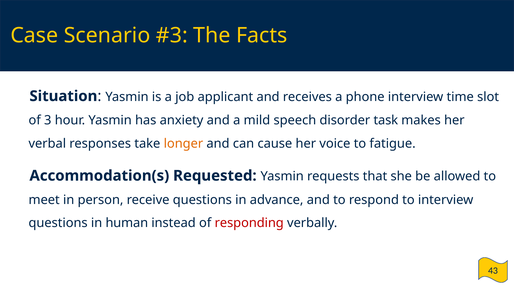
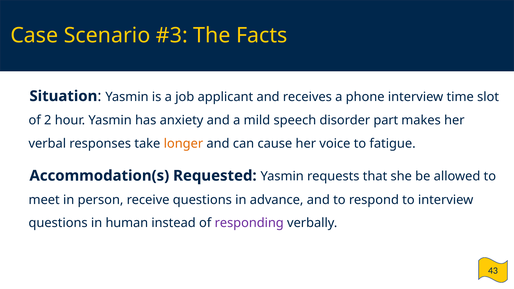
3: 3 -> 2 (48, 120)
task: task -> part (386, 120)
responding colour: red -> purple (249, 223)
